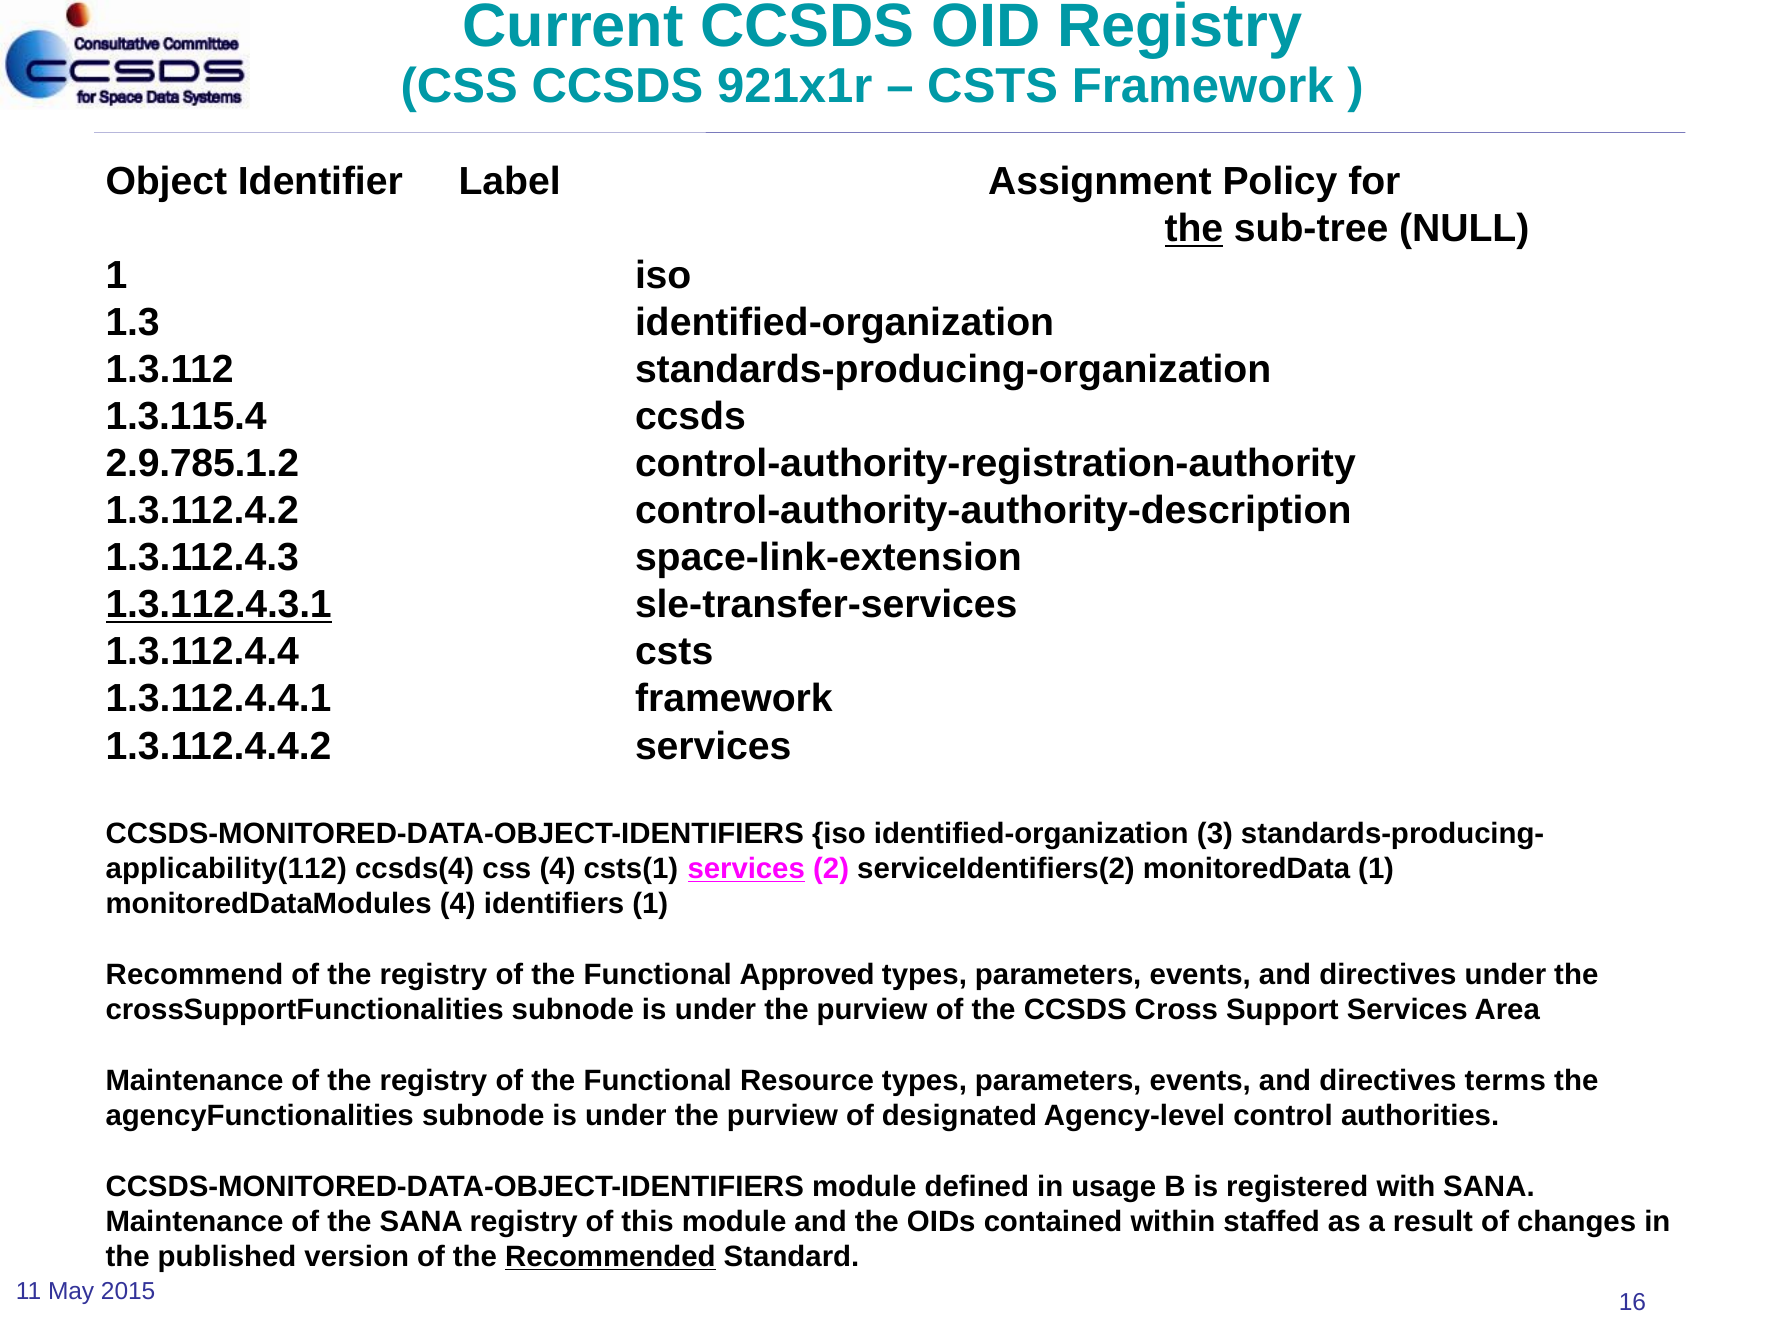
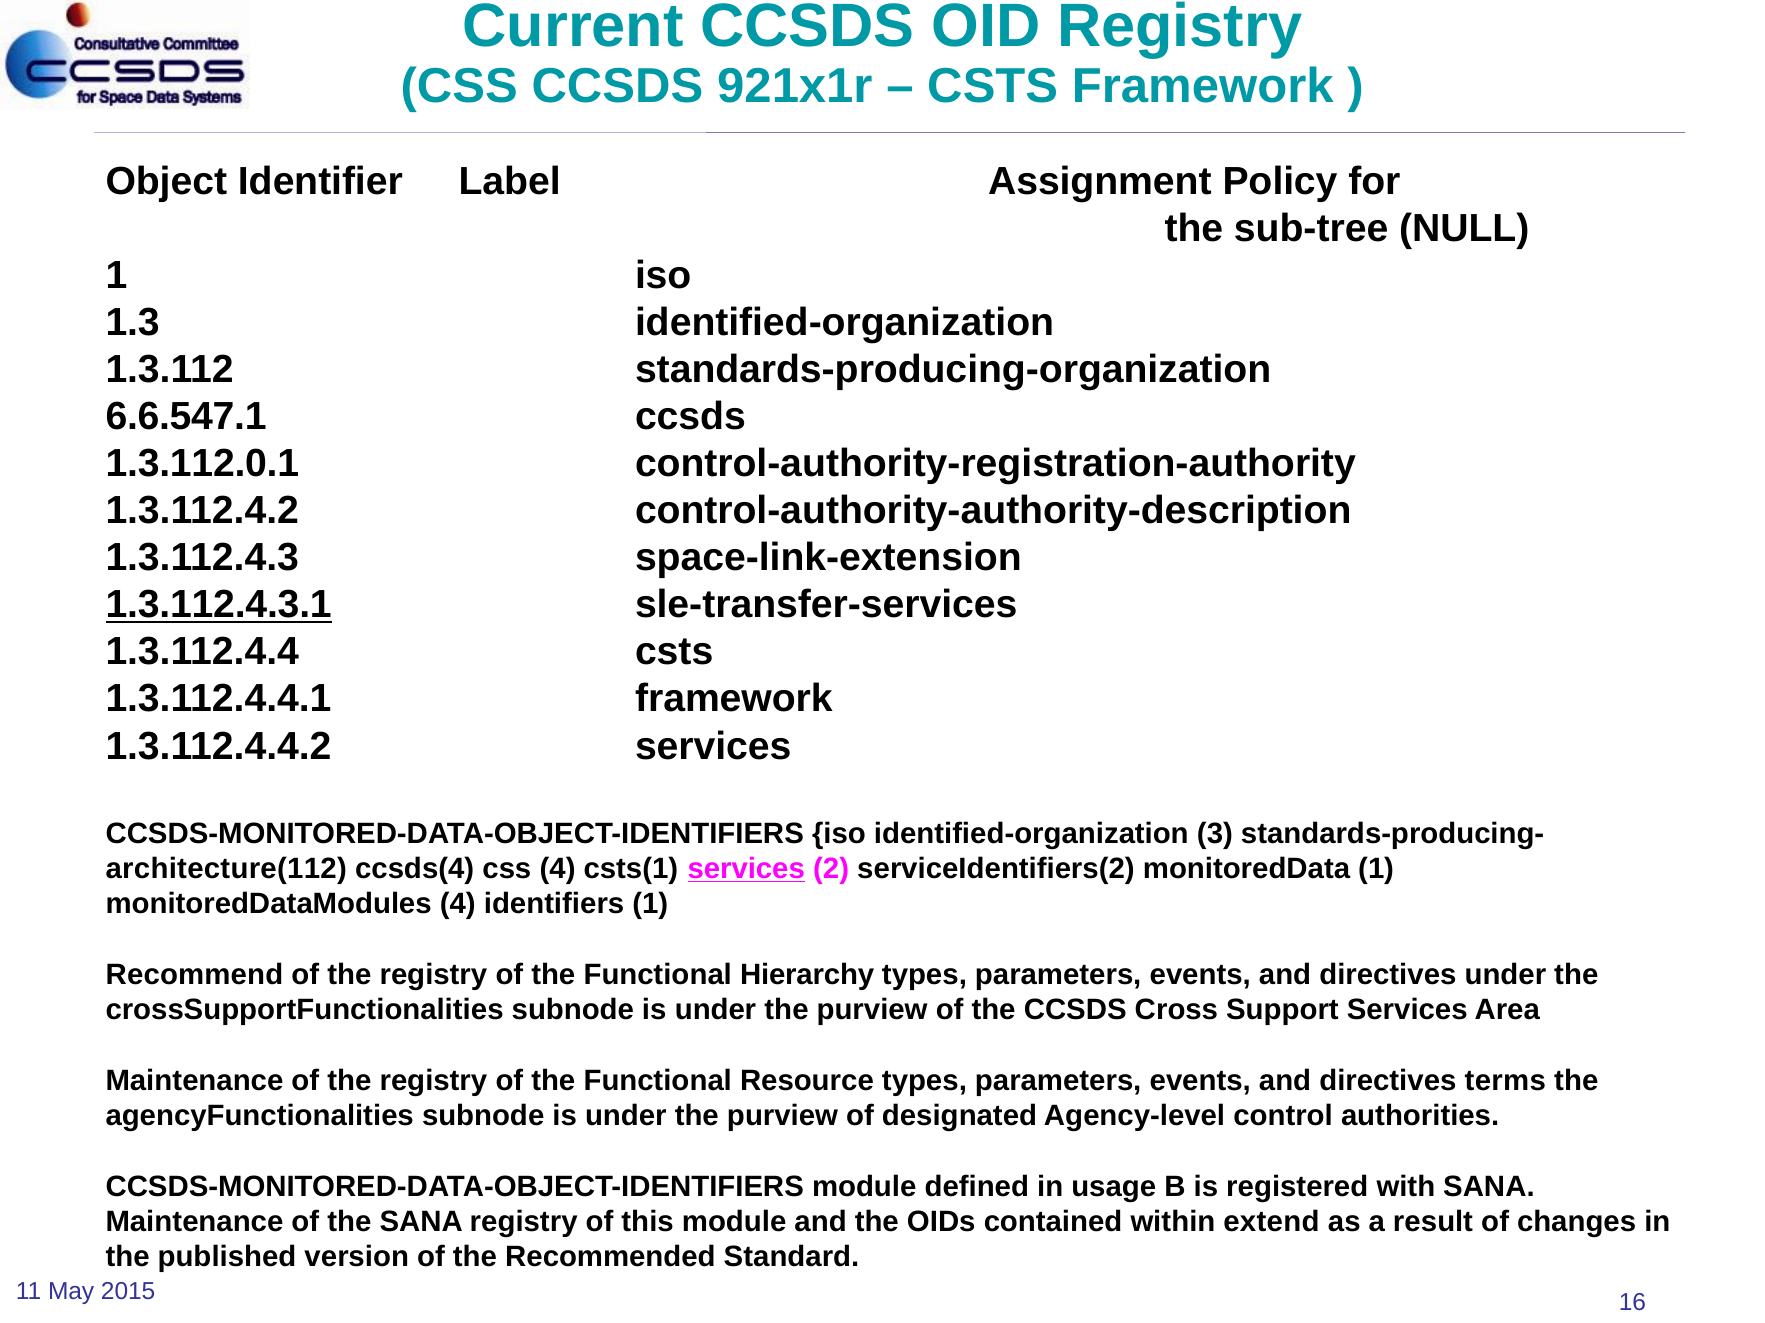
the underline: present -> none (1194, 229)
1.3.115.4: 1.3.115.4 -> 6.6.547.1 (186, 417)
2.9.785.1.2: 2.9.785.1.2 -> 1.3.112.0.1 (202, 464)
applicability(112: applicability(112 -> architecture(112 (226, 869)
Approved: Approved -> Hierarchy (807, 975)
staffed: staffed -> extend (1271, 1222)
Recommended underline: present -> none (610, 1258)
